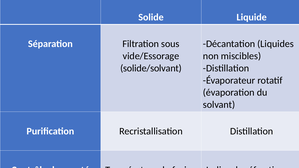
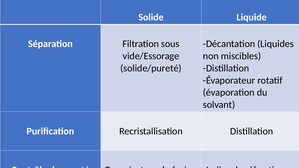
solide/solvant: solide/solvant -> solide/pureté (151, 68)
